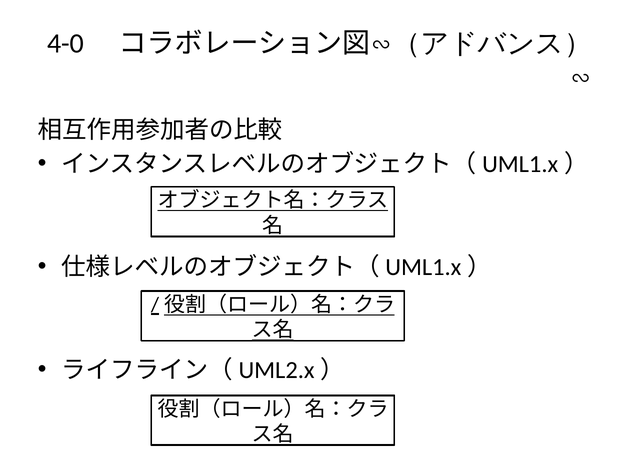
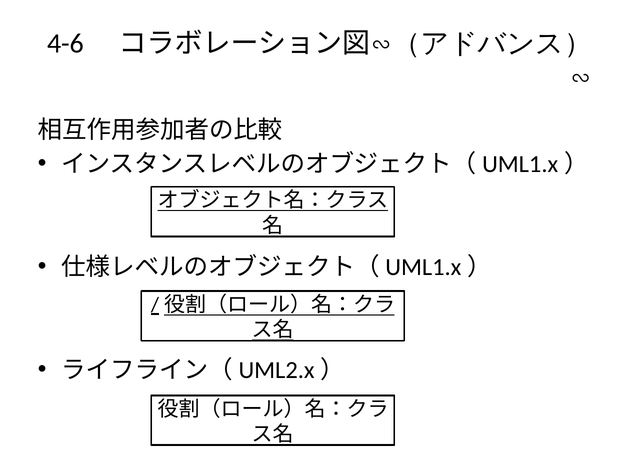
4-0: 4-0 -> 4-6 (65, 43)
